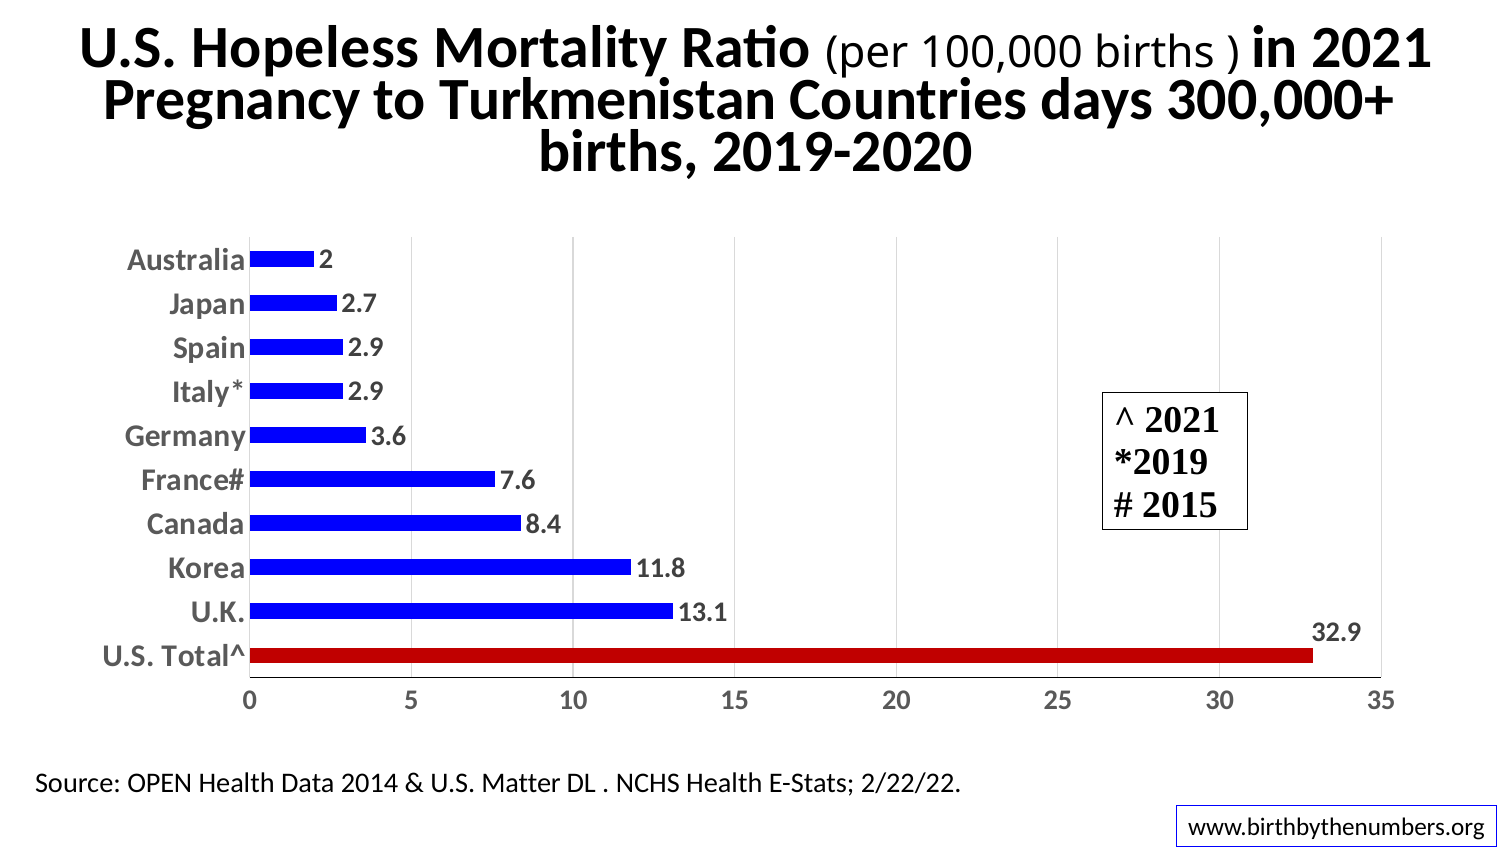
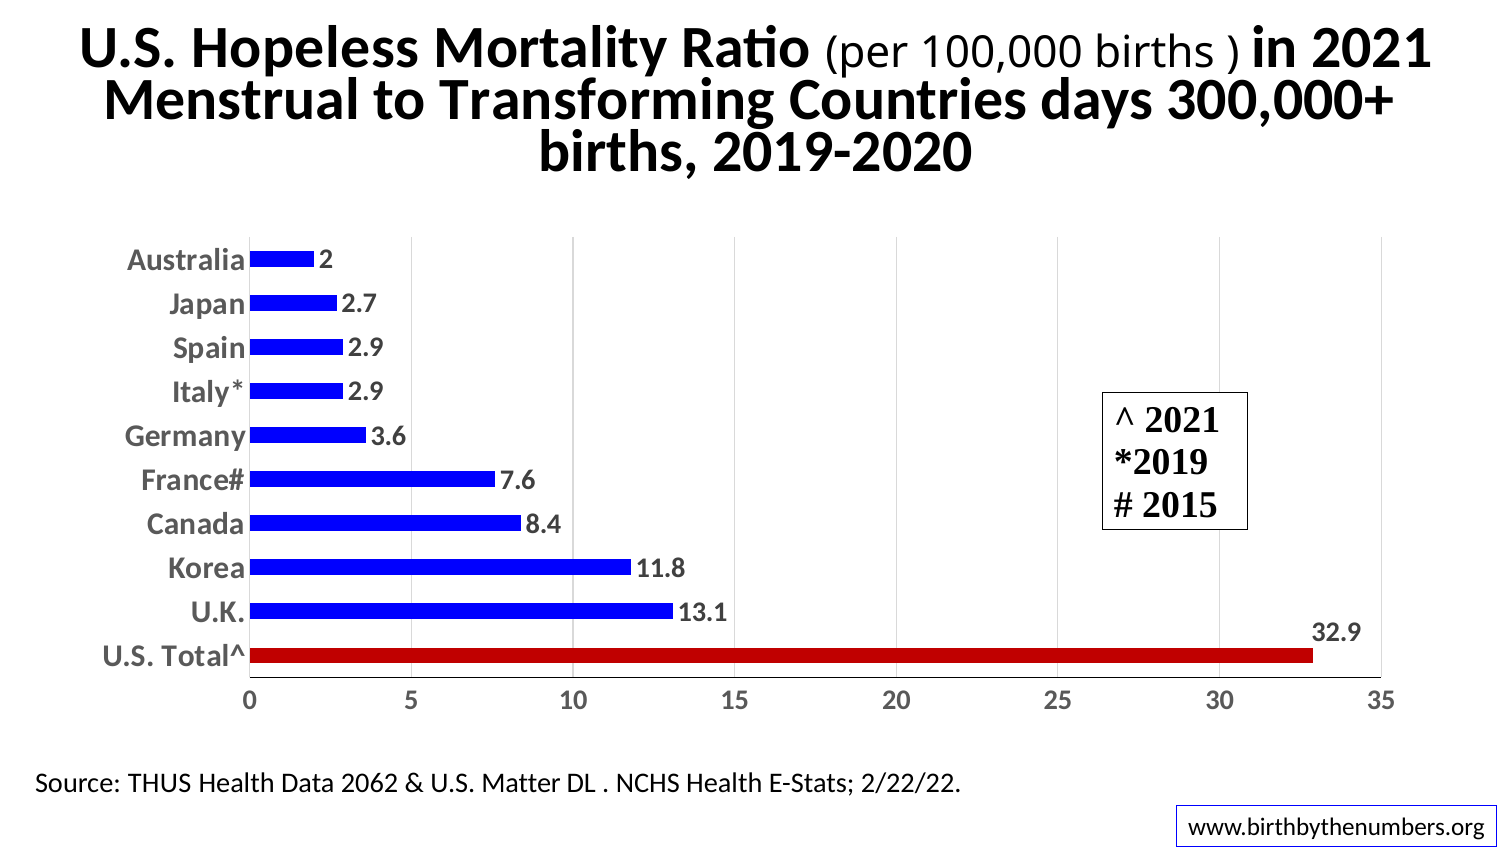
Pregnancy: Pregnancy -> Menstrual (232, 100)
Turkmenistan: Turkmenistan -> Transforming (607, 100)
OPEN: OPEN -> THUS (160, 783)
2014: 2014 -> 2062 (370, 783)
